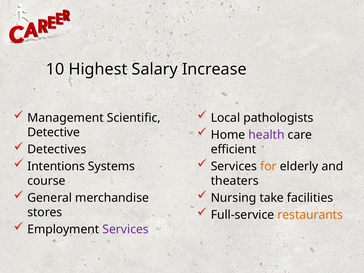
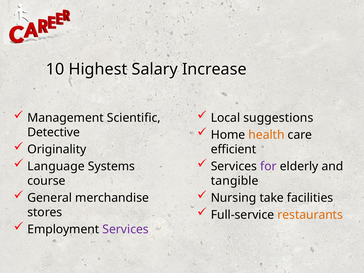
pathologists: pathologists -> suggestions (278, 118)
health colour: purple -> orange (267, 135)
Detectives: Detectives -> Originality (57, 149)
Intentions: Intentions -> Language (56, 166)
for colour: orange -> purple (268, 166)
theaters: theaters -> tangible (235, 181)
